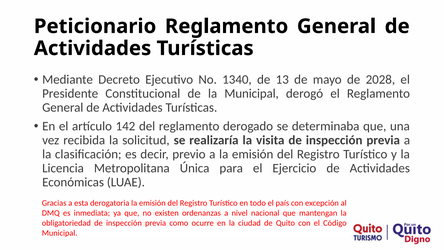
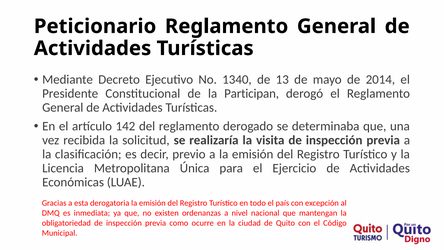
2028: 2028 -> 2014 (380, 80)
la Municipal: Municipal -> Participan (252, 94)
